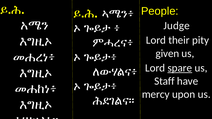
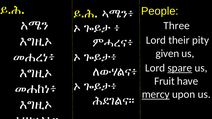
Judge: Judge -> Three (177, 26)
Staff: Staff -> Fruit (164, 81)
mercy underline: none -> present (156, 95)
